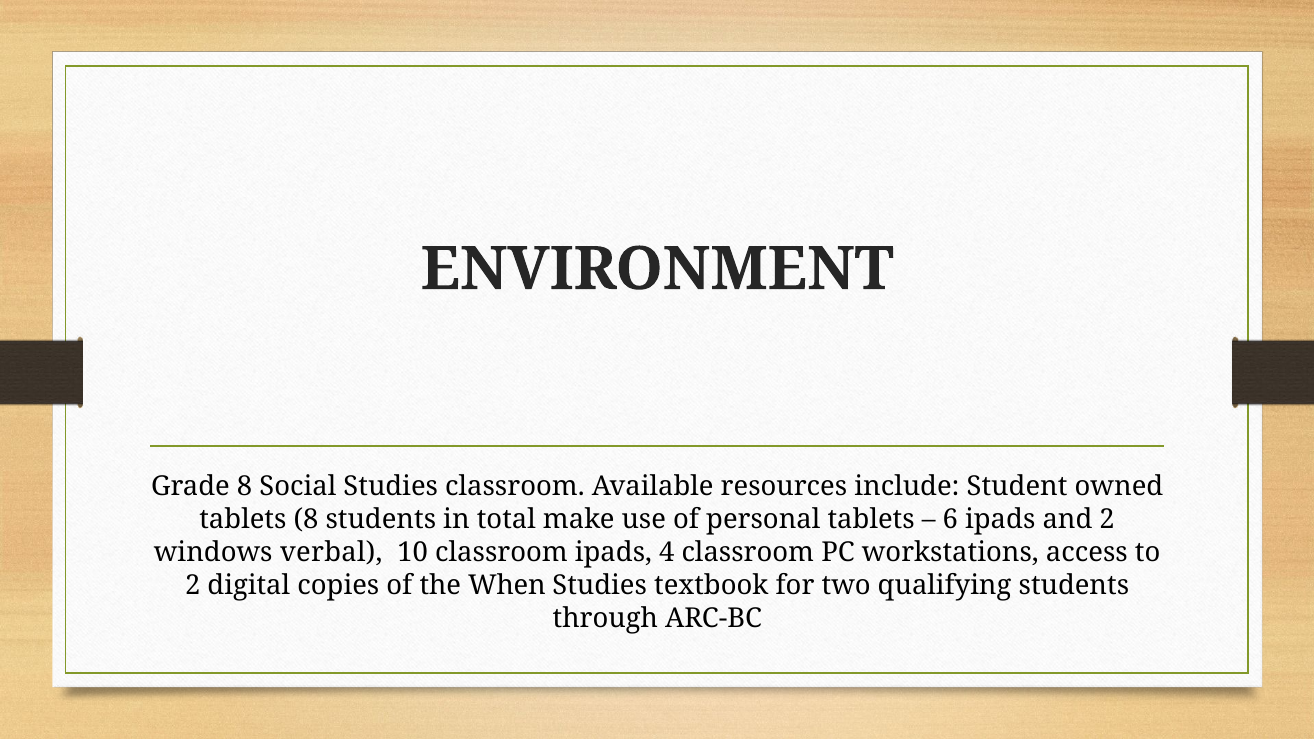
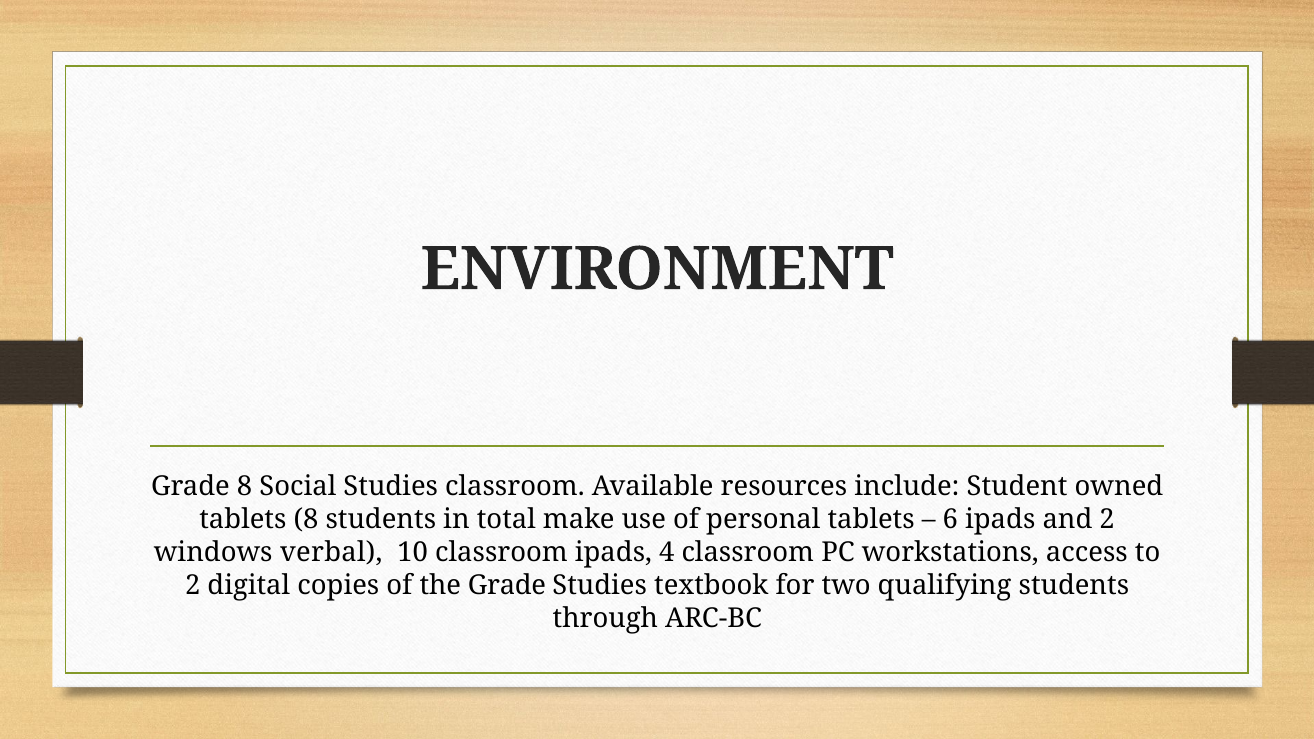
the When: When -> Grade (507, 585)
